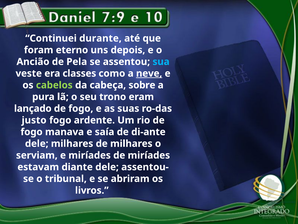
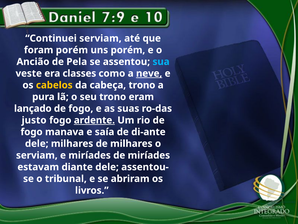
Continuei durante: durante -> serviam (100, 38)
foram eterno: eterno -> porém (72, 50)
uns depois: depois -> porém (128, 50)
cabelos colour: light green -> yellow (54, 85)
cabeça sobre: sobre -> trono (142, 85)
ardente underline: none -> present (94, 120)
